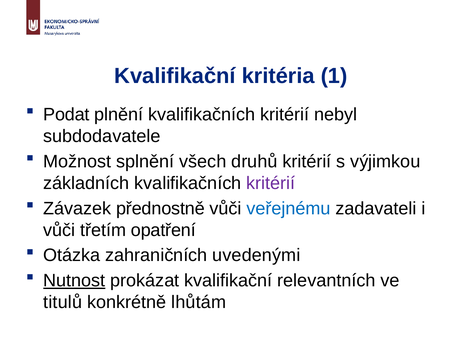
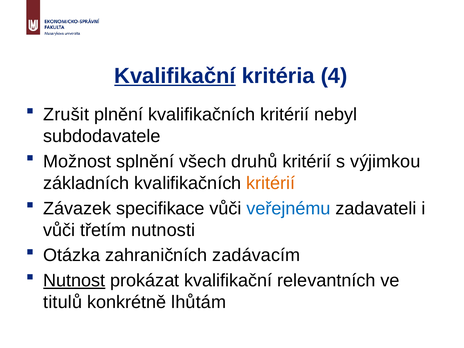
Kvalifikační underline: none -> present (175, 76)
1: 1 -> 4 (334, 76)
Podat: Podat -> Zrušit (66, 114)
kritérií colour: purple -> orange (271, 183)
přednostně: přednostně -> specifikace (160, 208)
opatření: opatření -> nutnosti (163, 230)
uvedenými: uvedenými -> zadávacím (256, 255)
